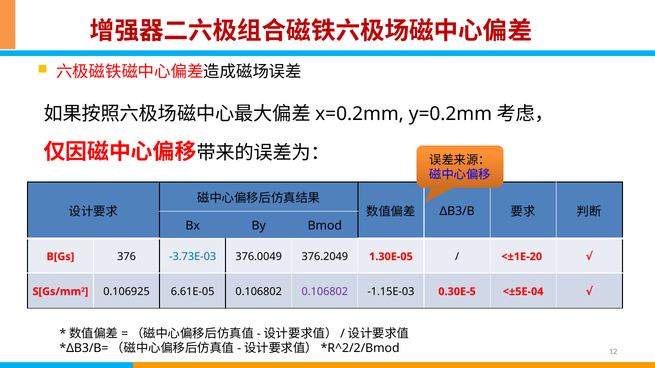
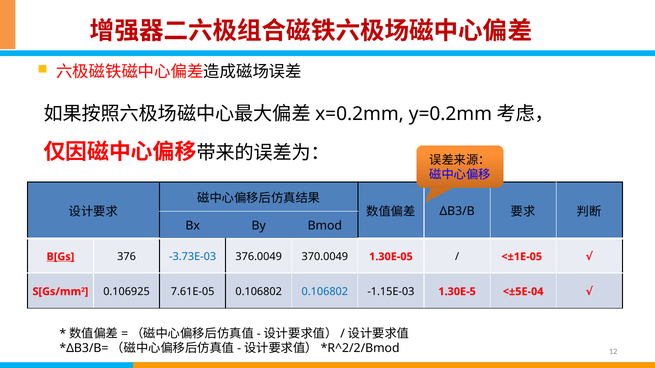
B[Gs underline: none -> present (60, 257)
376.2049: 376.2049 -> 370.0049 (325, 257)
<±1E-20: <±1E-20 -> <±1E-05 (522, 257)
6.61E-05: 6.61E-05 -> 7.61E-05 (193, 292)
0.106802 colour: purple -> blue (325, 292)
0.30E-5: 0.30E-5 -> 1.30E-5 (457, 292)
